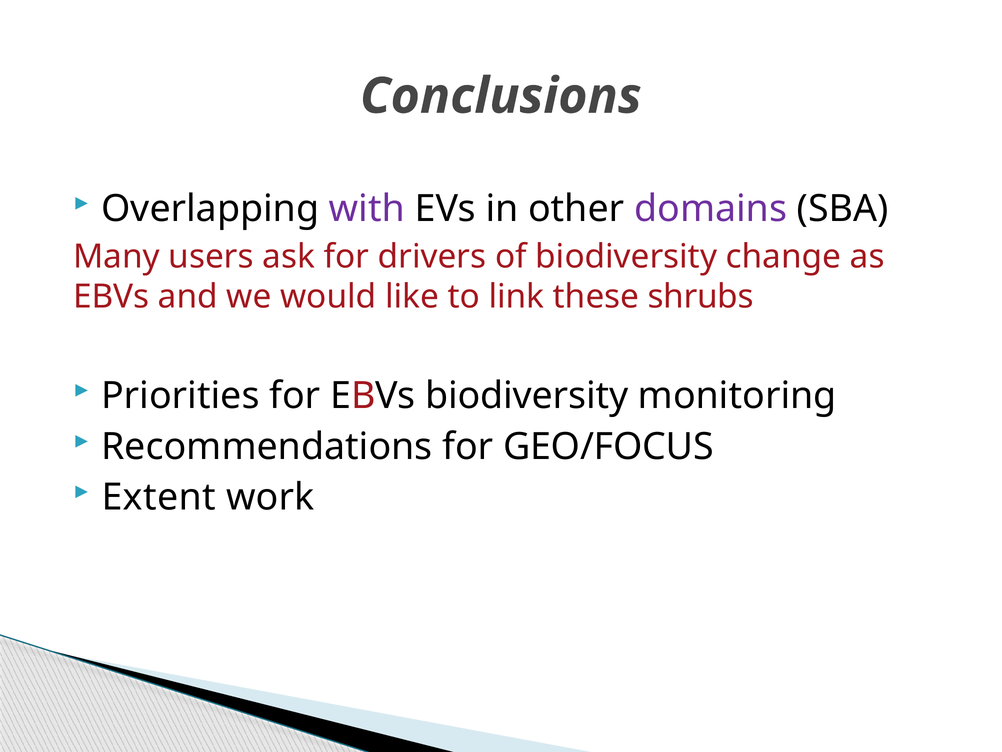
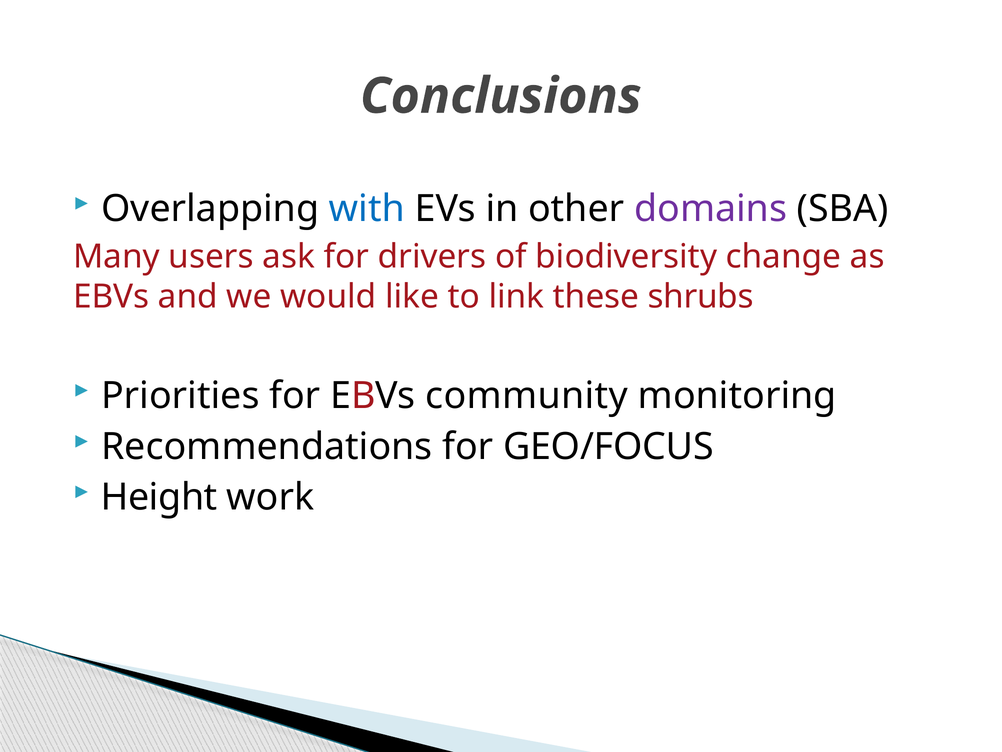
with colour: purple -> blue (367, 209)
EBVs biodiversity: biodiversity -> community (527, 396)
Extent: Extent -> Height (159, 497)
